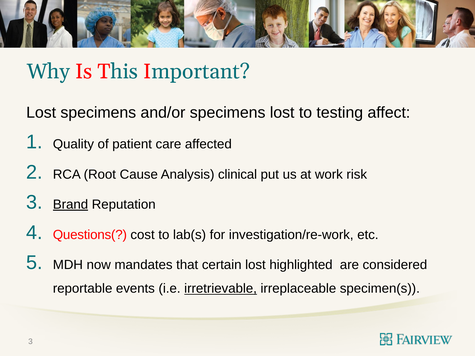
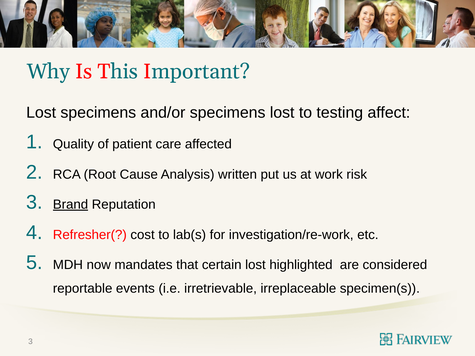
clinical: clinical -> written (238, 174)
Questions(: Questions( -> Refresher( (90, 235)
irretrievable underline: present -> none (221, 289)
